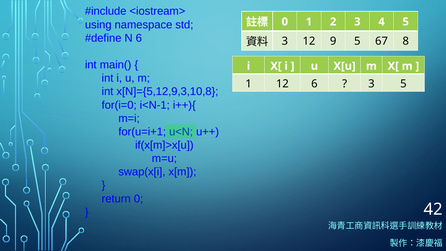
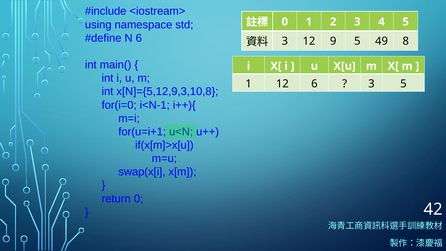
67: 67 -> 49 (382, 41)
